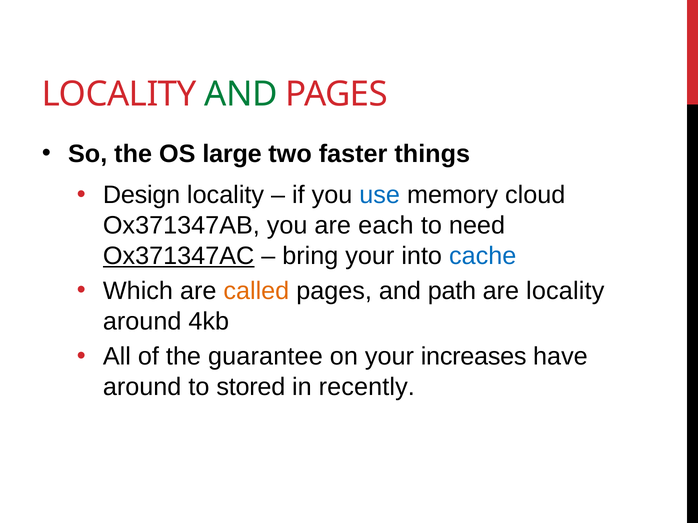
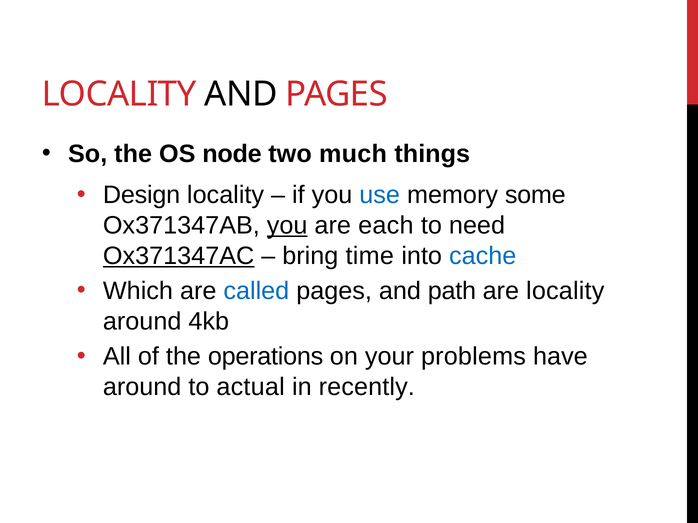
AND colour: green -> black (241, 94)
large: large -> node (232, 154)
faster: faster -> much (353, 154)
cloud: cloud -> some (535, 195)
you underline: none -> present (287, 226)
bring your: your -> time (370, 256)
called colour: orange -> blue (256, 291)
guarantee: guarantee -> operations (266, 357)
increases: increases -> problems (473, 357)
stored: stored -> actual (251, 387)
